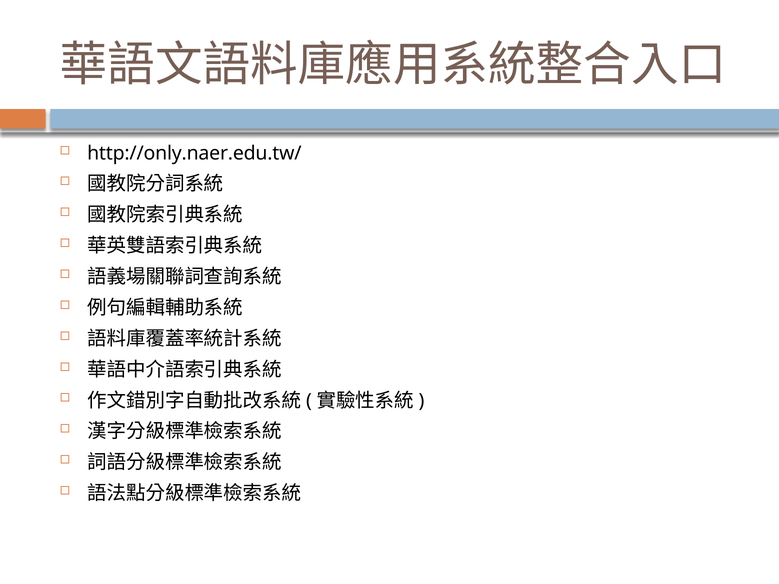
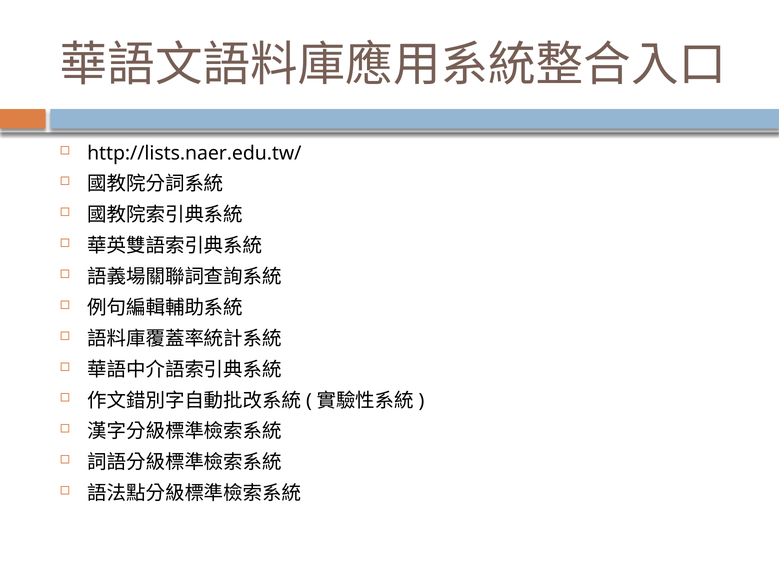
http://only.naer.edu.tw/: http://only.naer.edu.tw/ -> http://lists.naer.edu.tw/ (194, 153)
